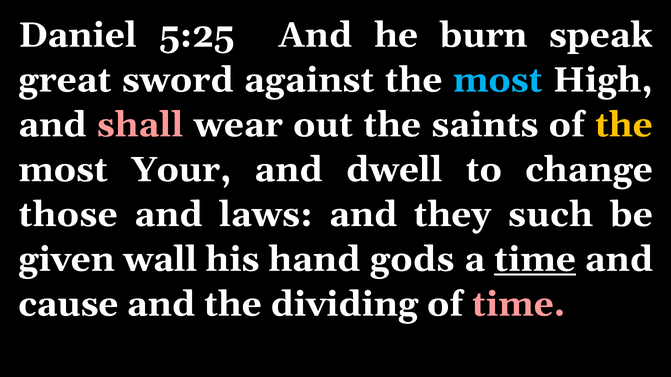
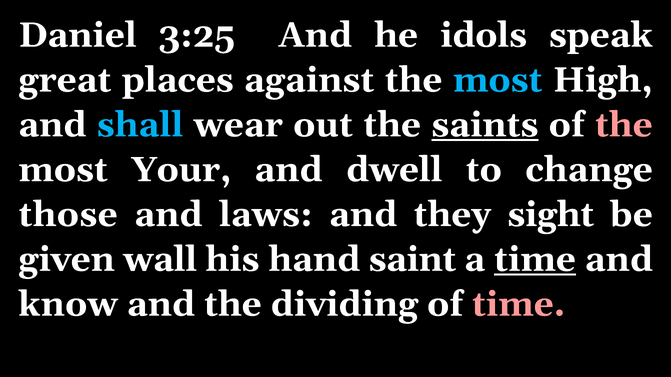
5:25: 5:25 -> 3:25 (197, 35)
burn: burn -> idols (484, 35)
sword: sword -> places (178, 80)
shall colour: pink -> light blue (140, 125)
saints underline: none -> present (485, 125)
the colour: yellow -> pink (624, 125)
such: such -> sight (551, 215)
gods: gods -> saint (412, 260)
cause: cause -> know (68, 305)
